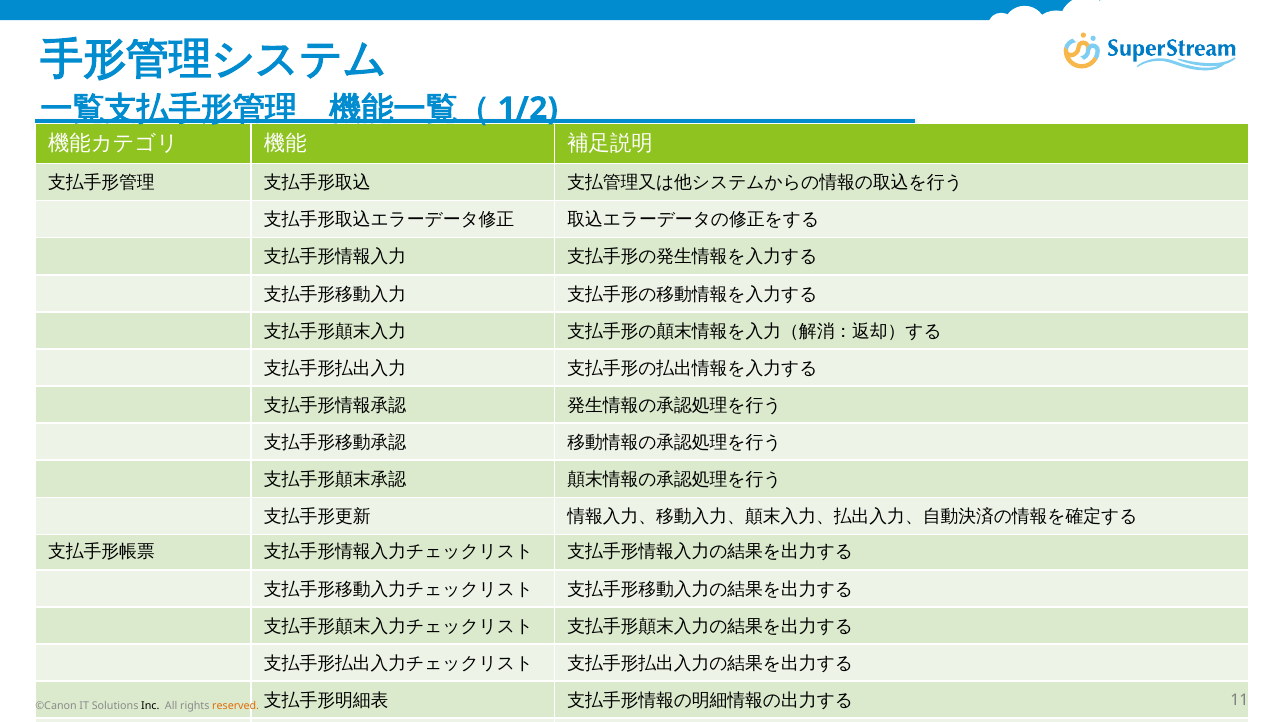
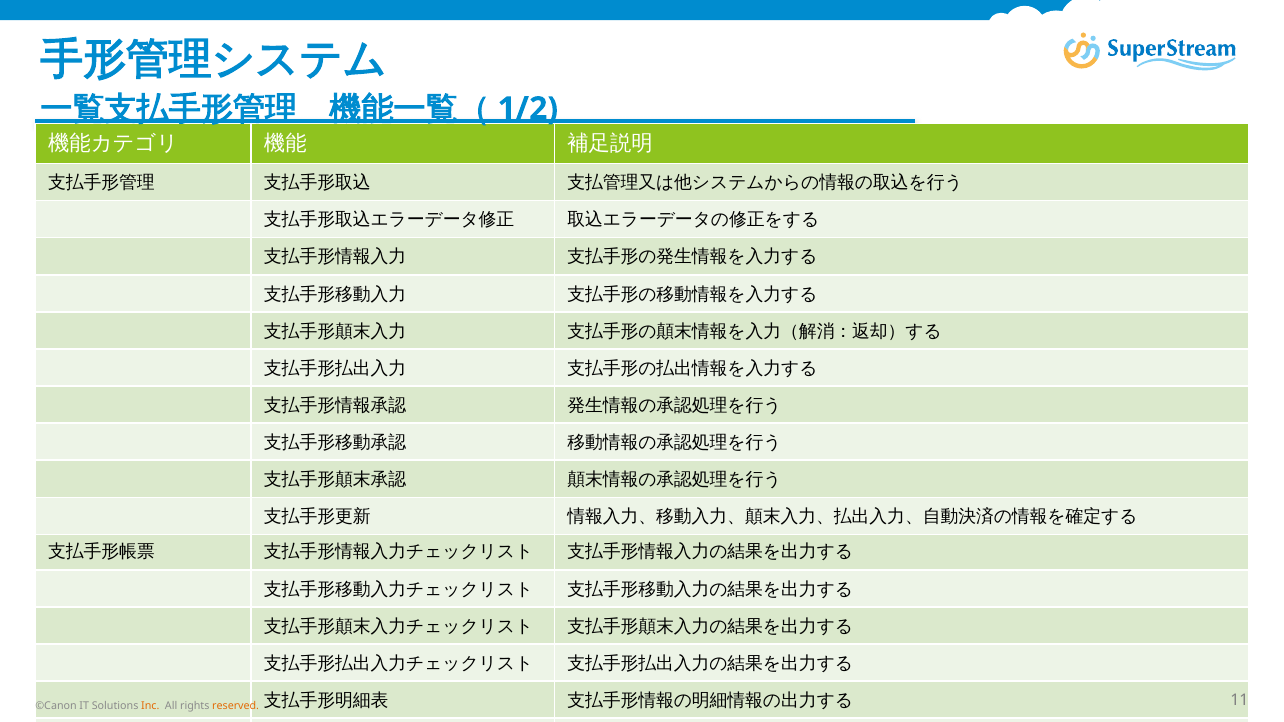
Inc colour: black -> orange (150, 706)
